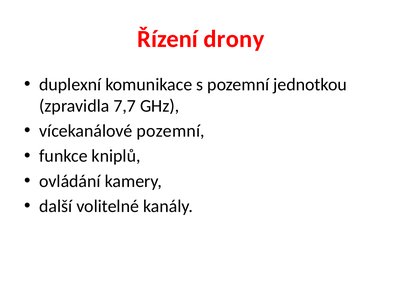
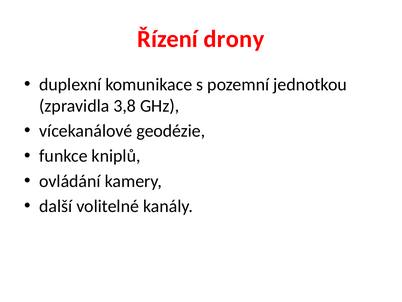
7,7: 7,7 -> 3,8 (125, 106)
vícekanálové pozemní: pozemní -> geodézie (171, 131)
